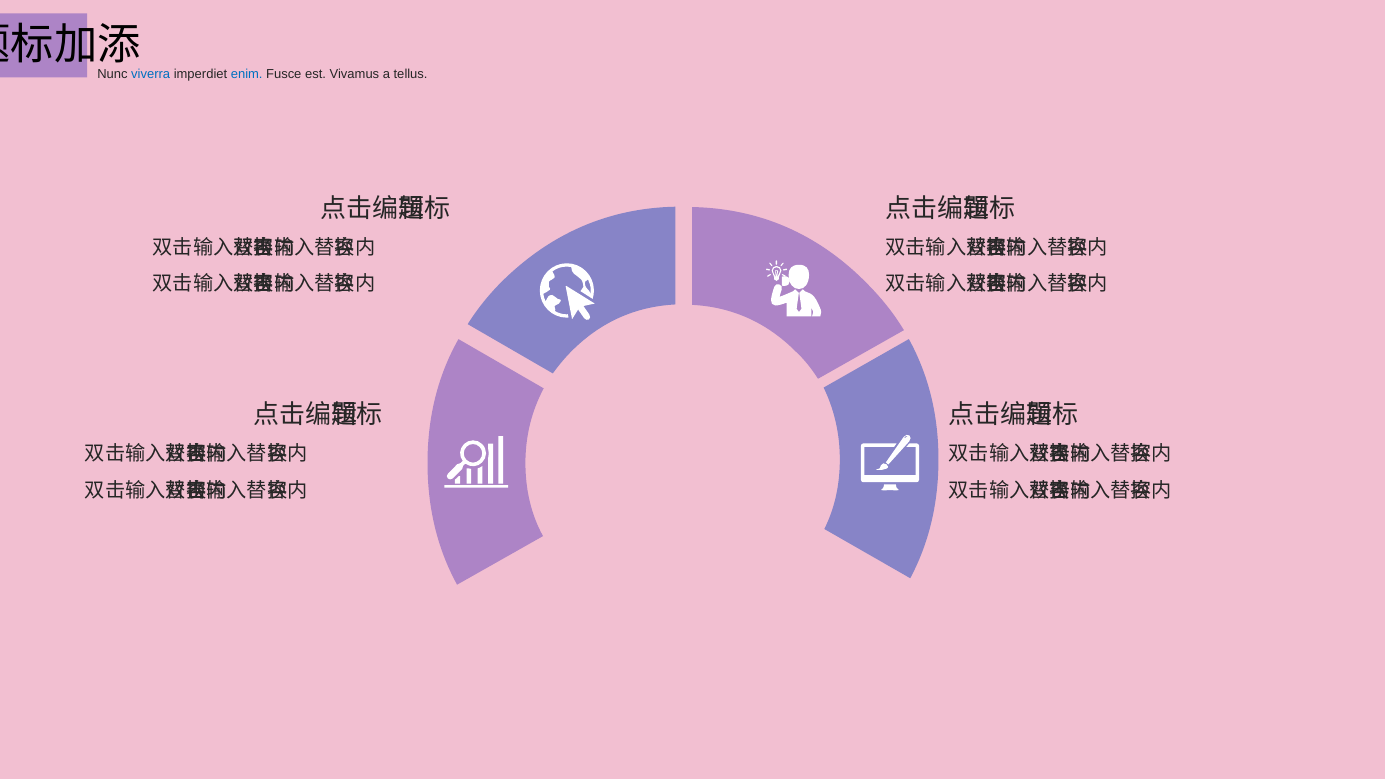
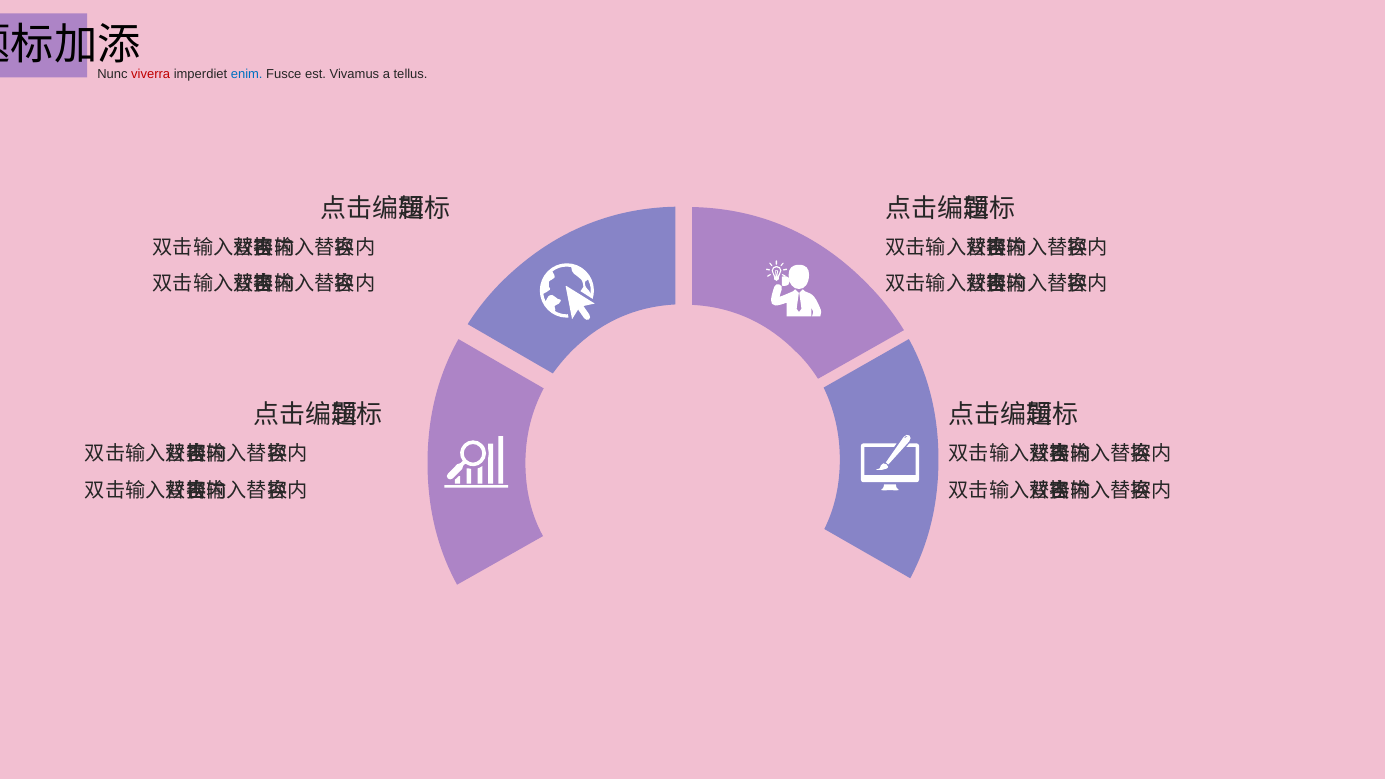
viverra colour: blue -> red (151, 74)
